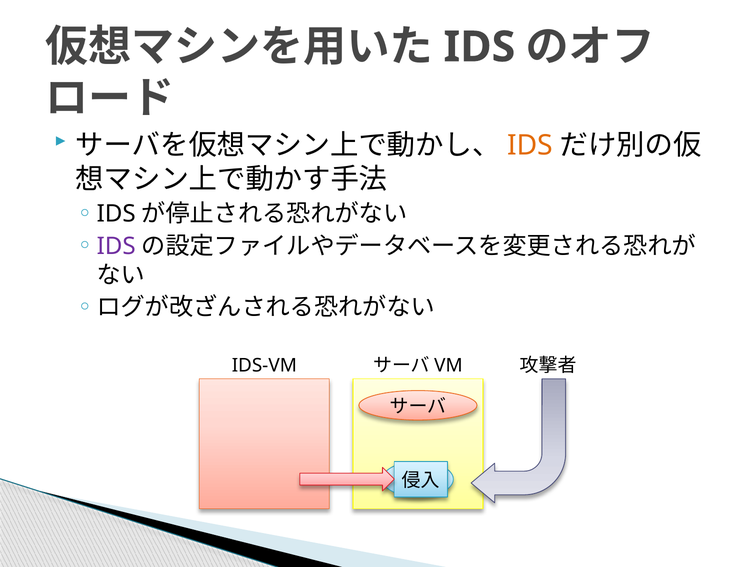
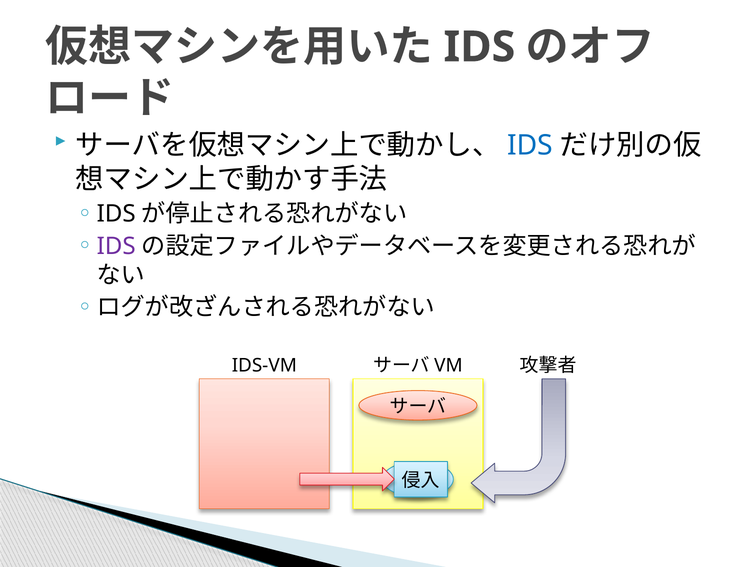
IDS colour: orange -> blue (530, 145)
